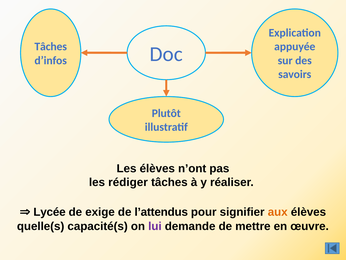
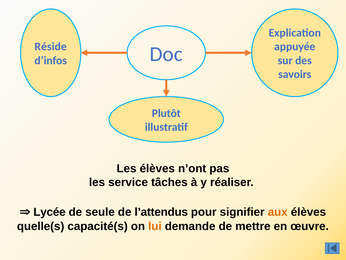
Tâches: Tâches -> Réside (51, 47)
rédiger: rédiger -> service (128, 182)
exige: exige -> seule (100, 212)
lui colour: purple -> orange (155, 226)
